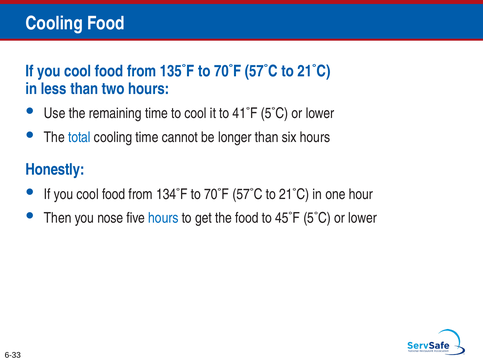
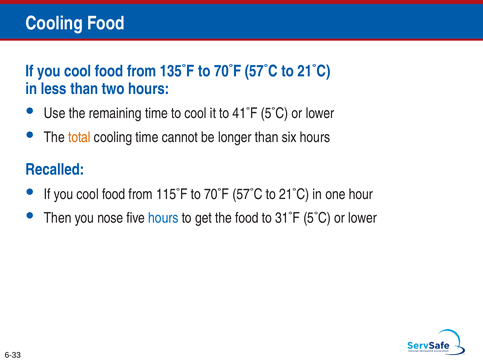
total colour: blue -> orange (79, 137)
Honestly: Honestly -> Recalled (55, 170)
134˚F: 134˚F -> 115˚F (172, 194)
45˚F: 45˚F -> 31˚F (288, 218)
